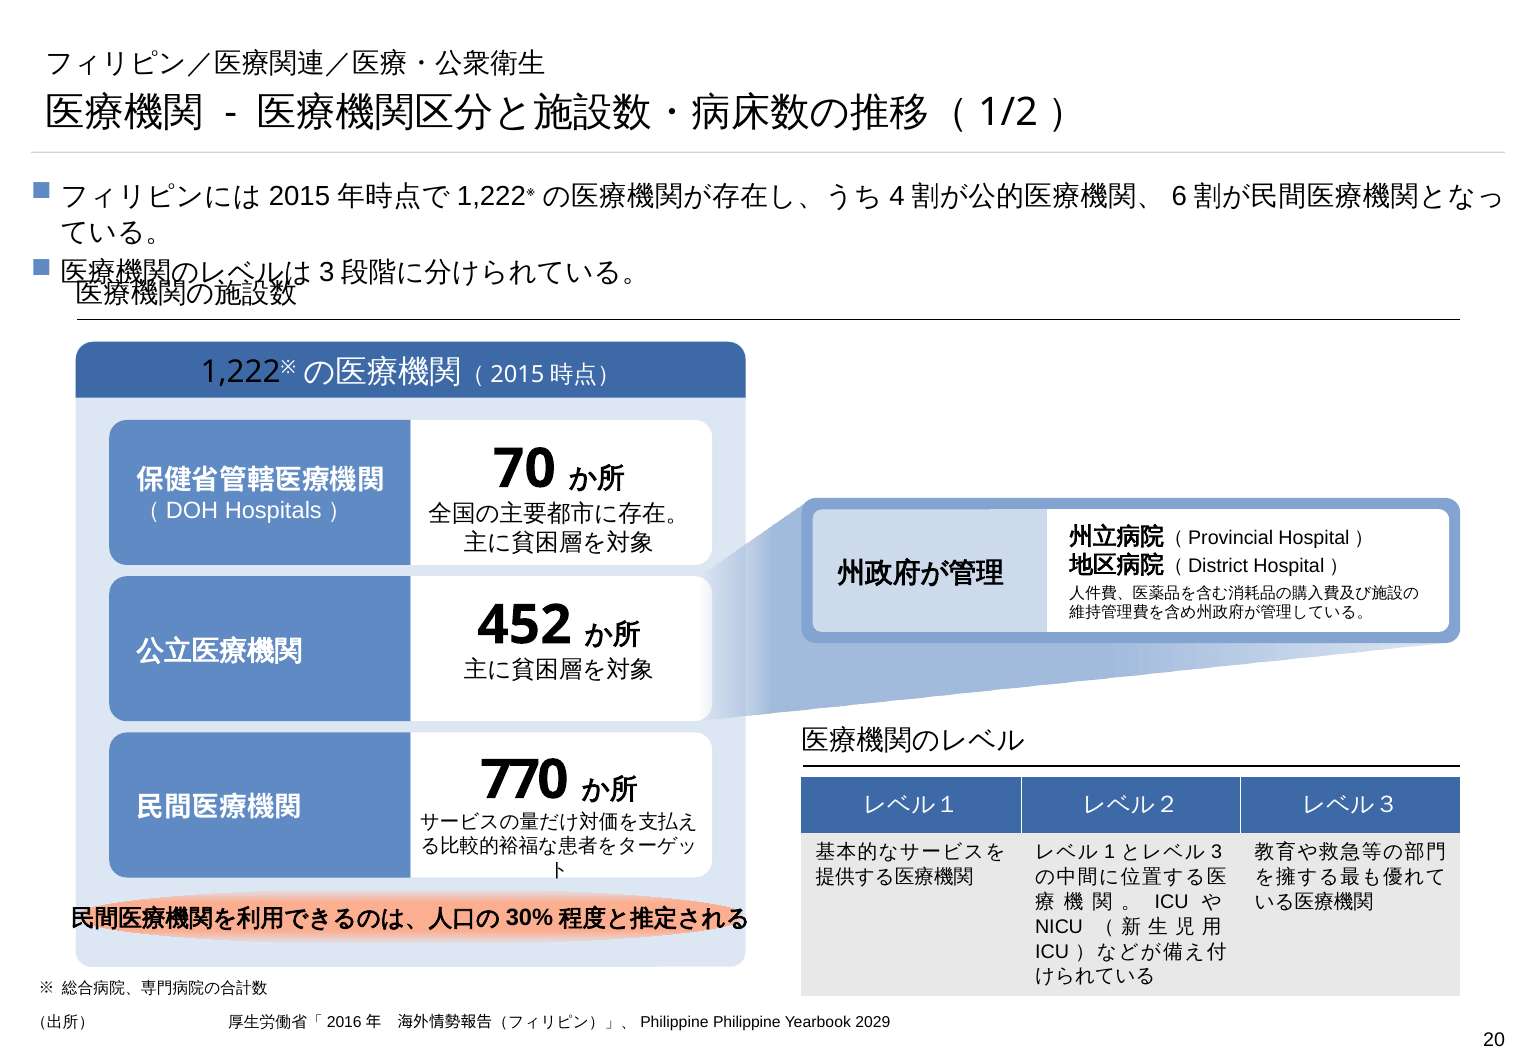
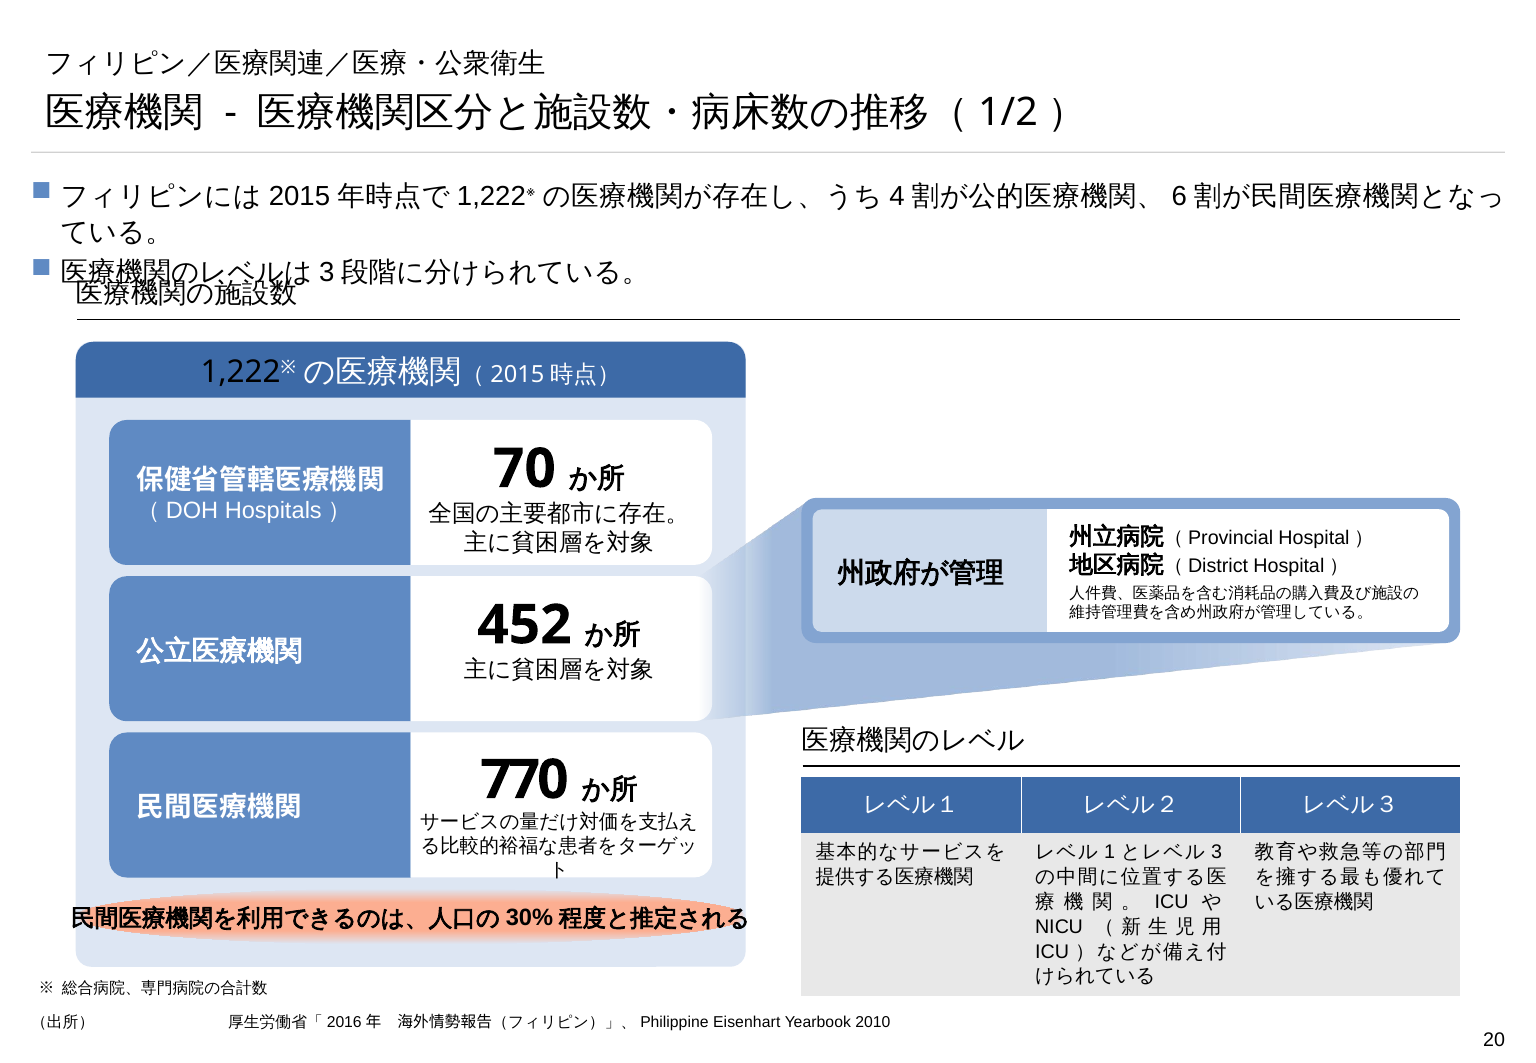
Philippine: Philippine -> Eisenhart (747, 1022)
2029: 2029 -> 2010 (873, 1022)
